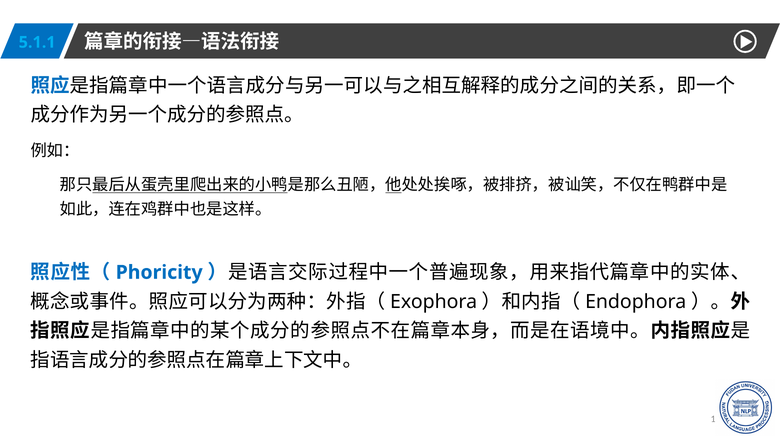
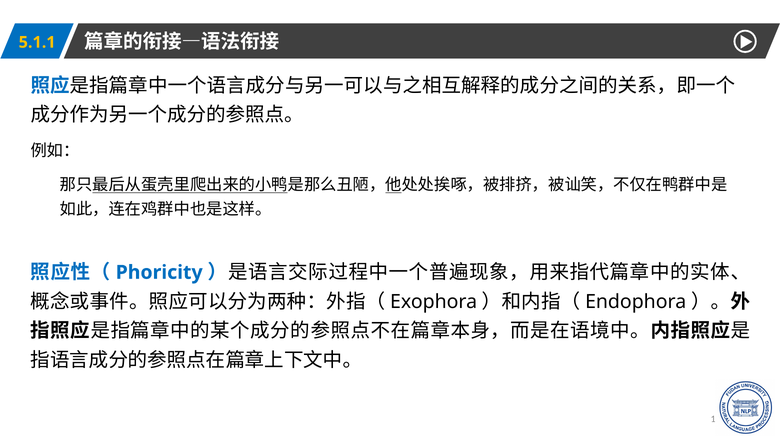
5.1.1 colour: light blue -> yellow (37, 42)
